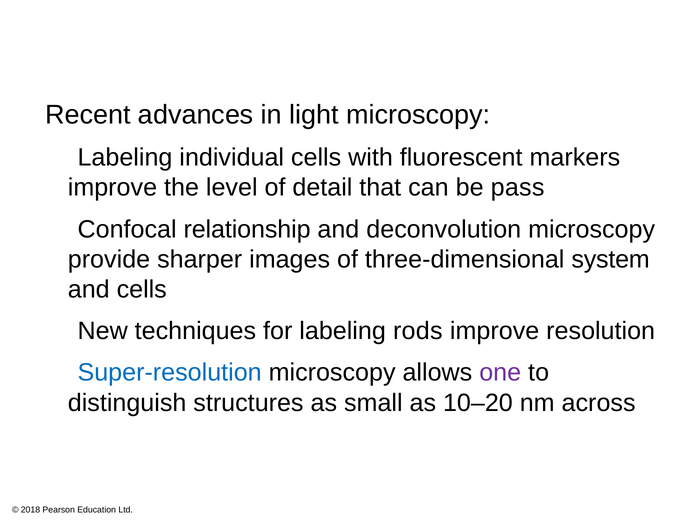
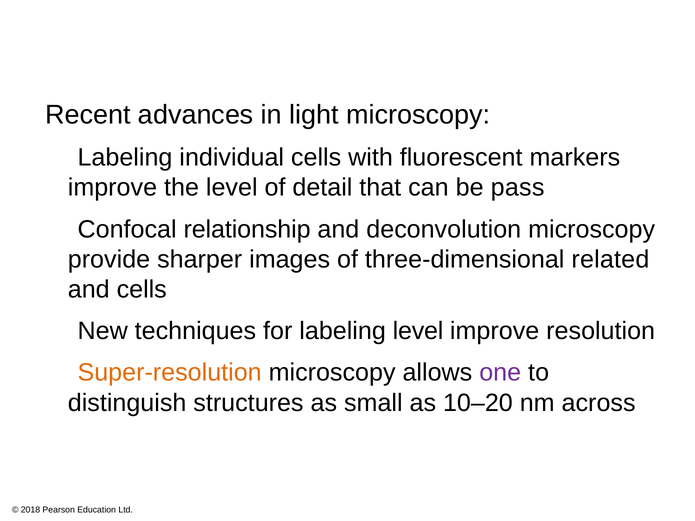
system: system -> related (610, 259)
labeling rods: rods -> level (418, 331)
Super-resolution colour: blue -> orange (170, 373)
